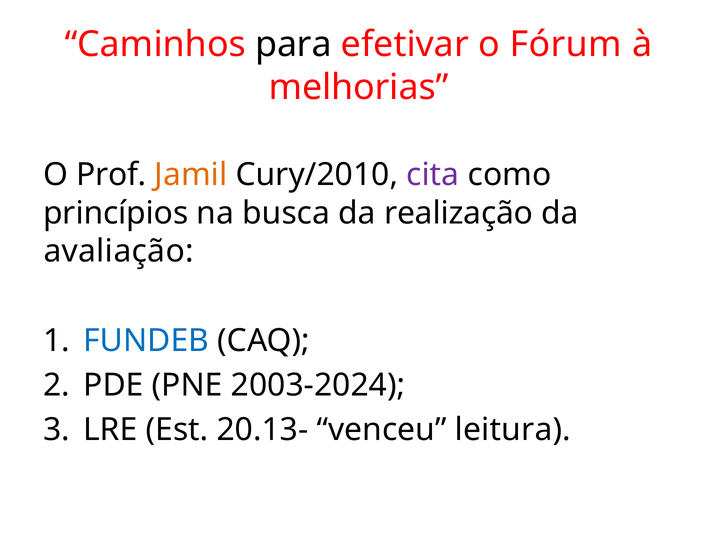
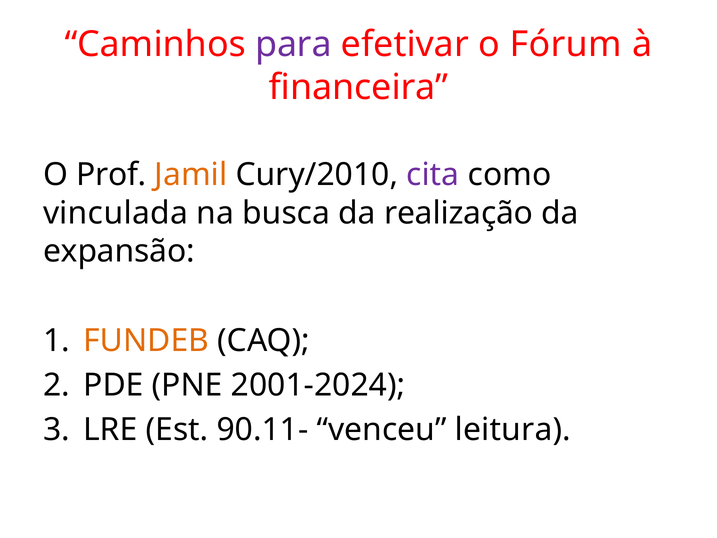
para colour: black -> purple (293, 44)
melhorias: melhorias -> financeira (358, 87)
princípios: princípios -> vinculada (115, 213)
avaliação: avaliação -> expansão (119, 251)
FUNDEB colour: blue -> orange (146, 340)
2003-2024: 2003-2024 -> 2001-2024 (318, 385)
20.13-: 20.13- -> 90.11- (263, 430)
